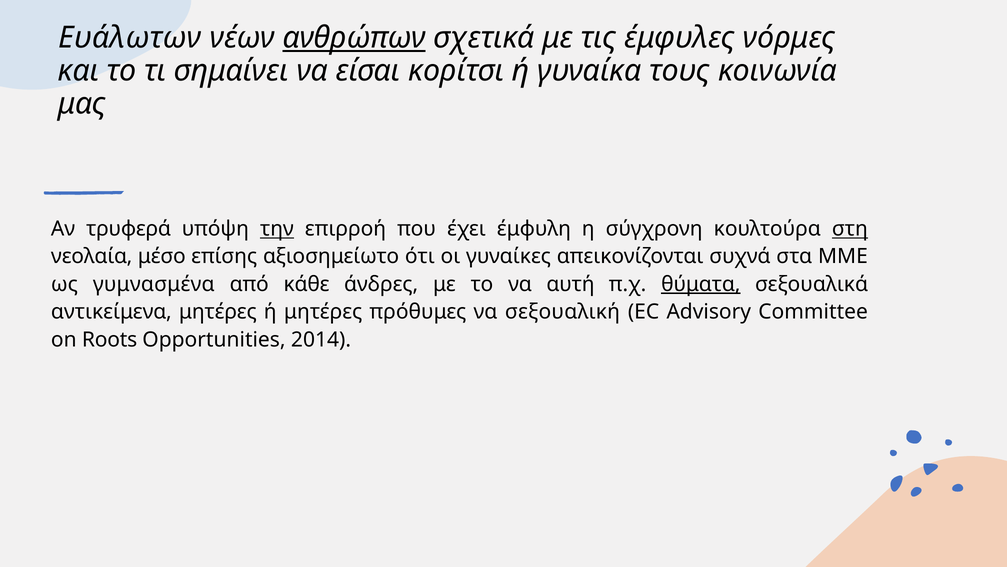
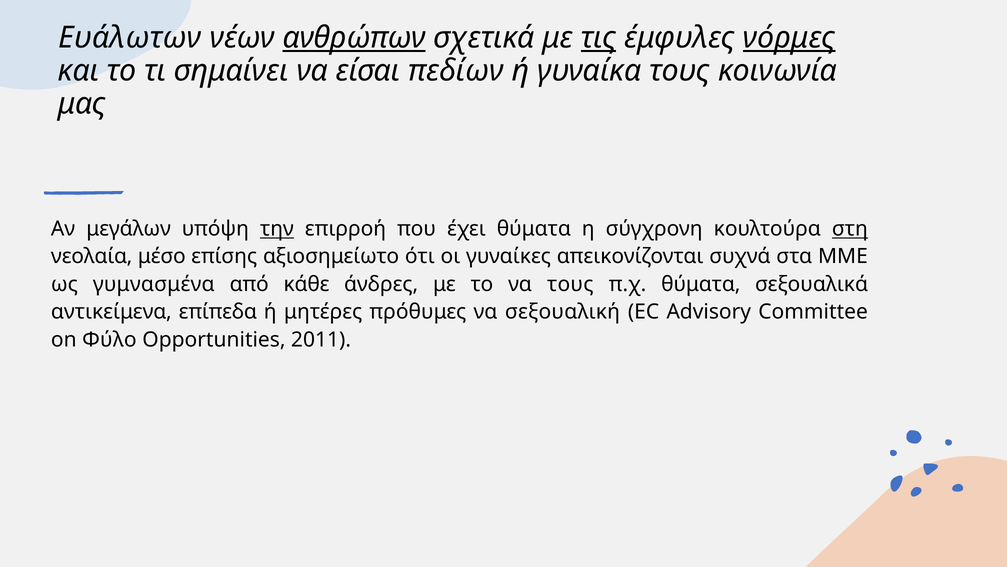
τις underline: none -> present (599, 38)
νόρμες underline: none -> present (789, 38)
κορίτσι: κορίτσι -> πεδίων (456, 71)
τρυφερά: τρυφερά -> μεγάλων (129, 229)
έχει έμφυλη: έμφυλη -> θύματα (534, 229)
να αυτή: αυτή -> τους (570, 284)
θύματα underline: present -> none (701, 284)
αντικείμενα μητέρες: μητέρες -> επίπεδα (218, 312)
Roots: Roots -> Φύλο (109, 339)
2014: 2014 -> 2011 (321, 339)
